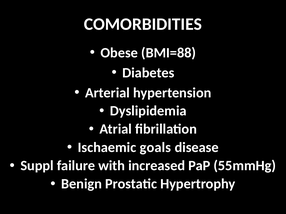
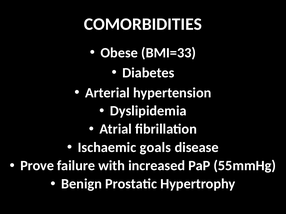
BMI=88: BMI=88 -> BMI=33 (169, 53)
Suppl: Suppl -> Prove (37, 166)
